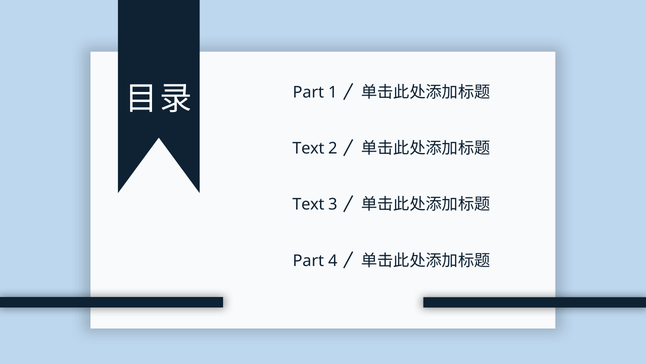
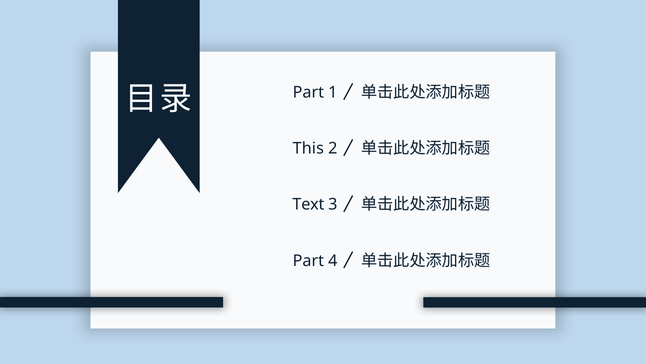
Text: Text -> This (308, 148)
